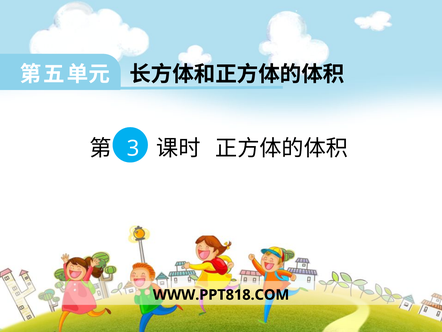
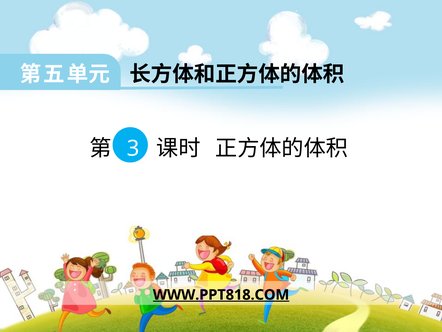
WWW.PPT818.COM underline: none -> present (221, 294)
